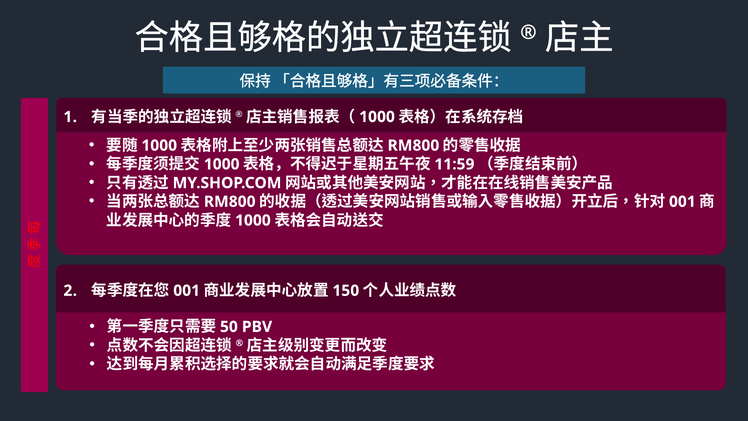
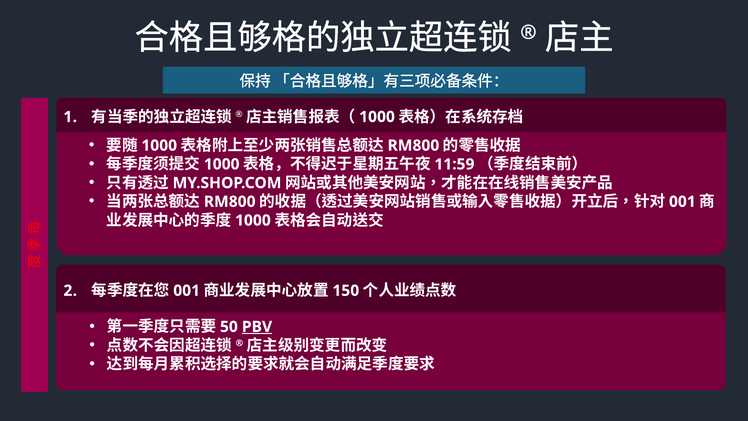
PBV underline: none -> present (257, 327)
